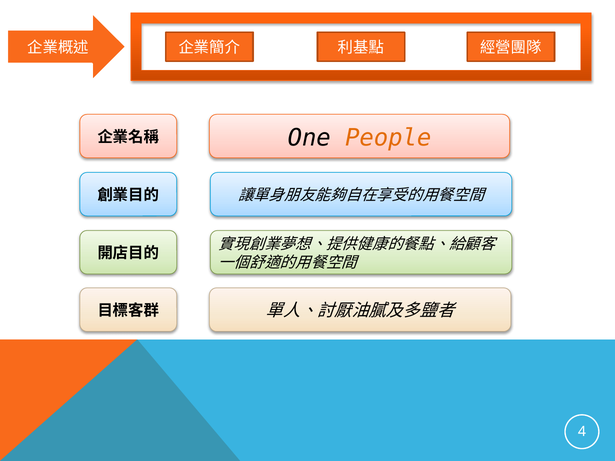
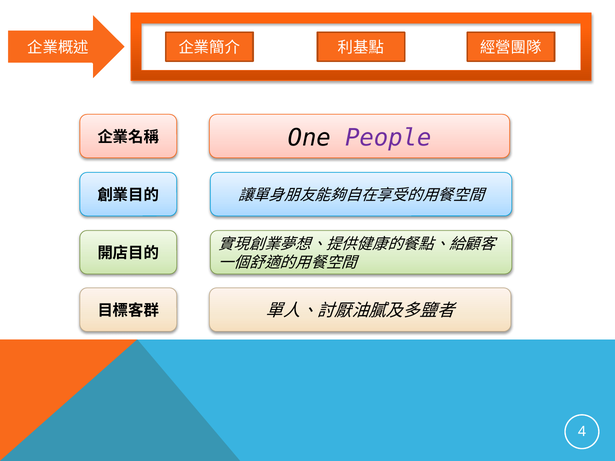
People colour: orange -> purple (388, 138)
